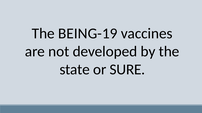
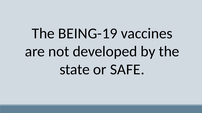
SURE: SURE -> SAFE (127, 70)
